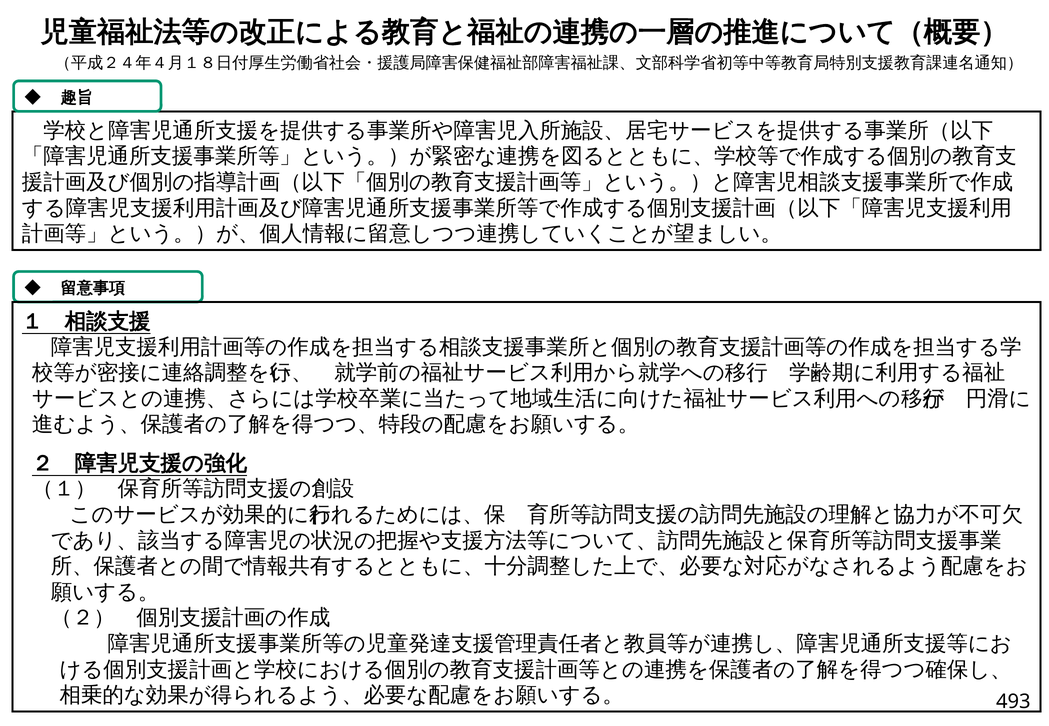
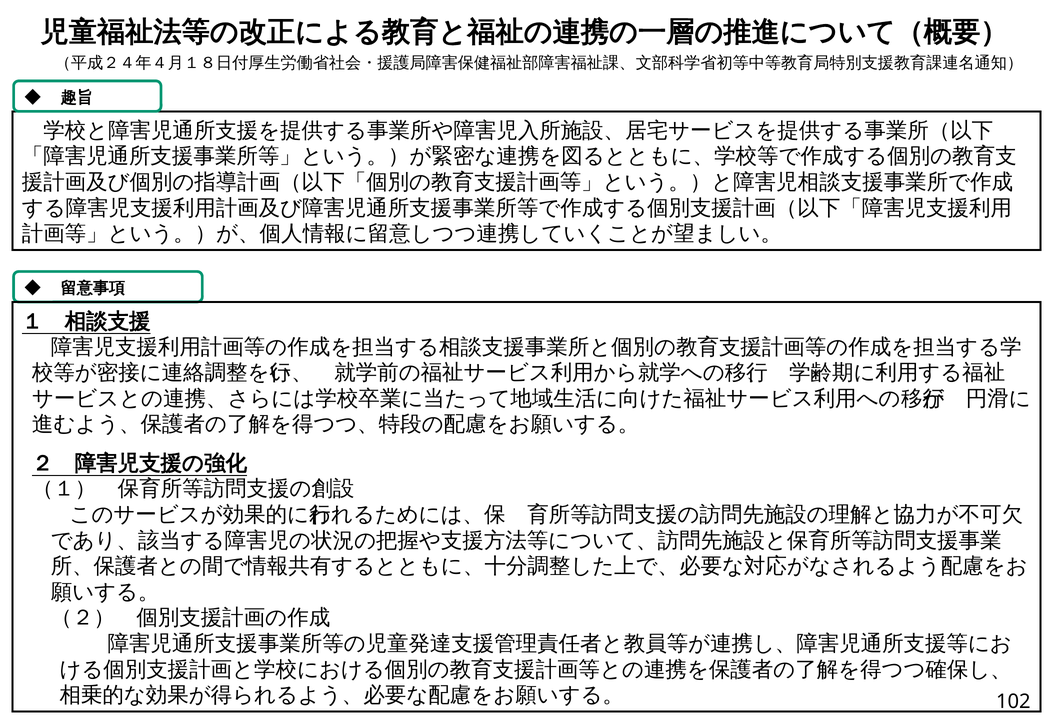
493: 493 -> 102 (1013, 702)
